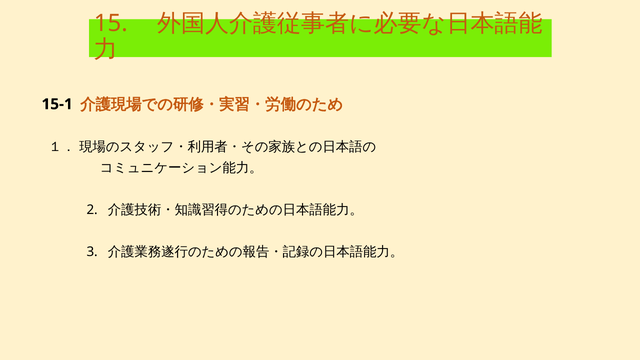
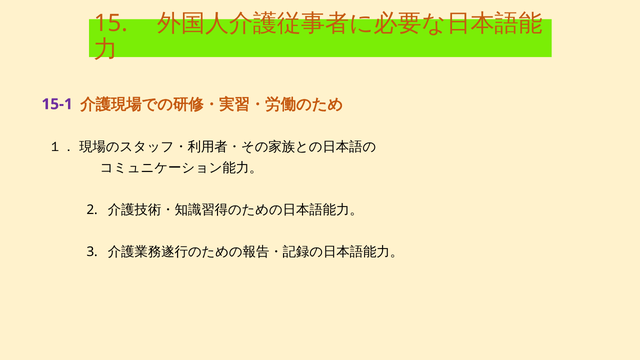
15-1 colour: black -> purple (57, 104)
